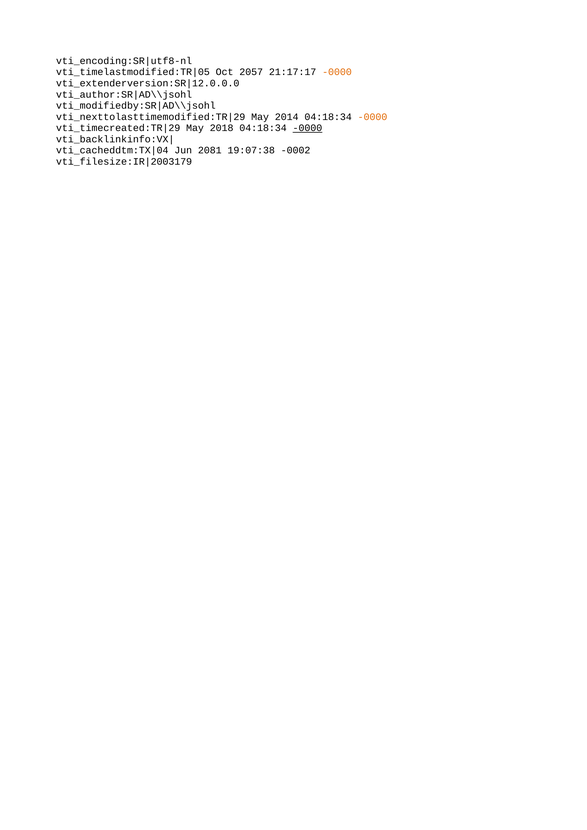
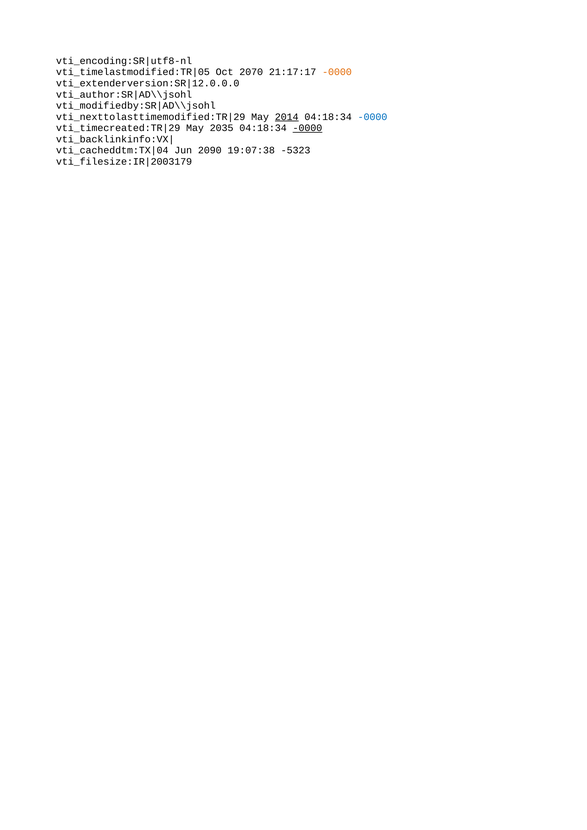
2057: 2057 -> 2070 (251, 72)
2014 underline: none -> present (287, 117)
-0000 colour: orange -> blue (373, 117)
2018: 2018 -> 2035 (222, 128)
2081: 2081 -> 2090 (210, 150)
-0002: -0002 -> -5323 (296, 150)
